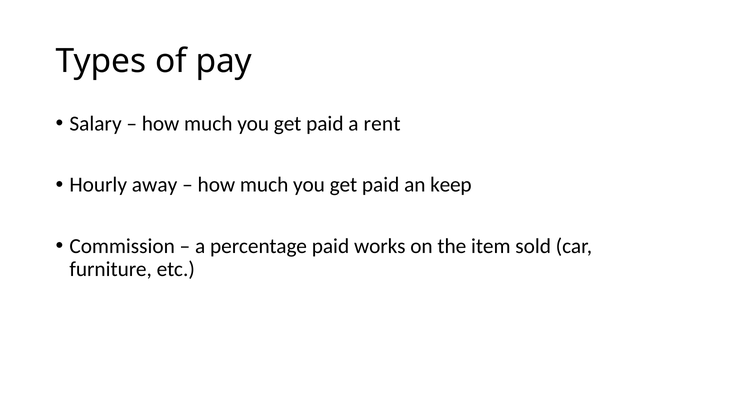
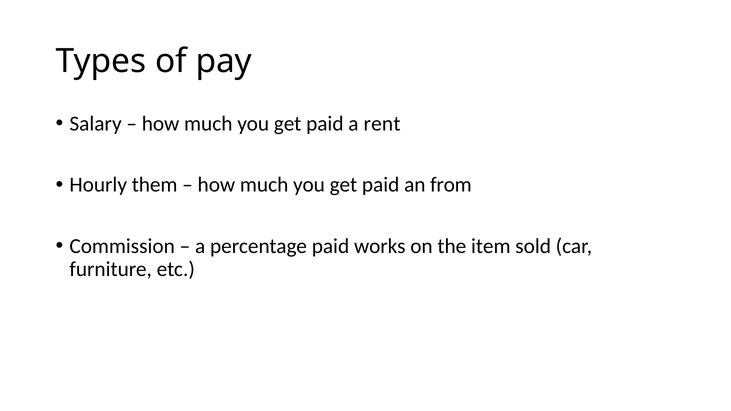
away: away -> them (155, 185)
keep: keep -> from (451, 185)
